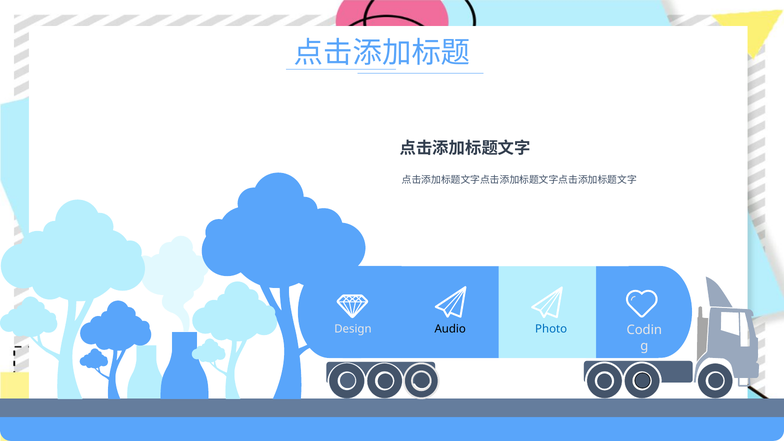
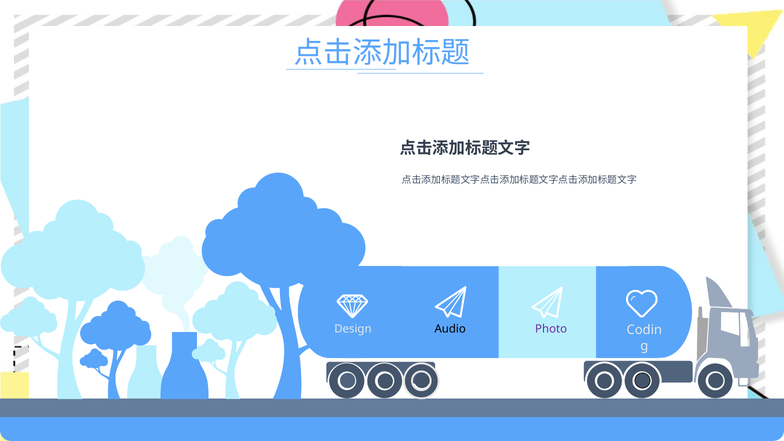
Photo colour: blue -> purple (551, 329)
